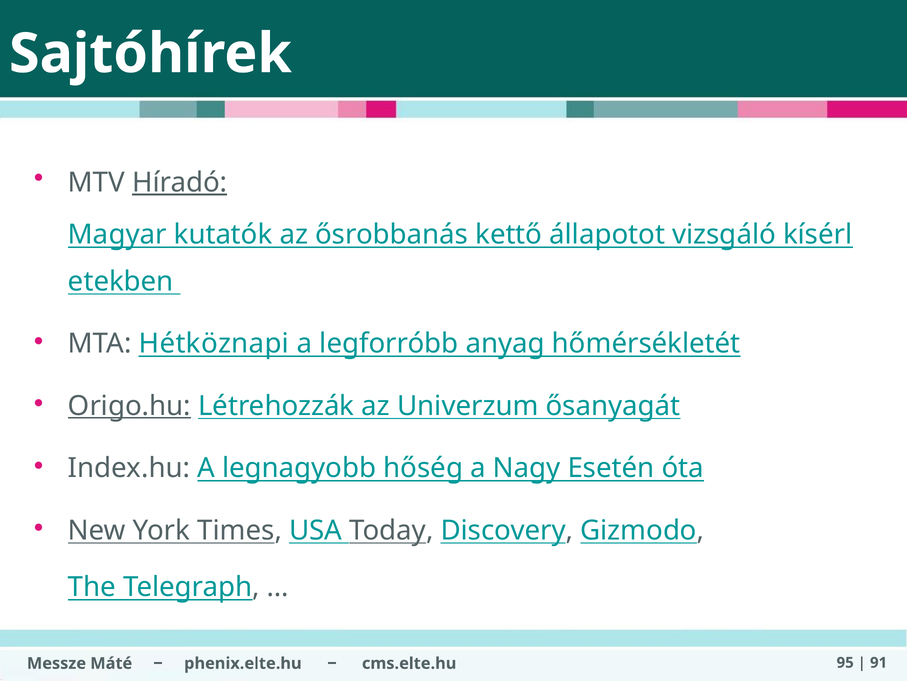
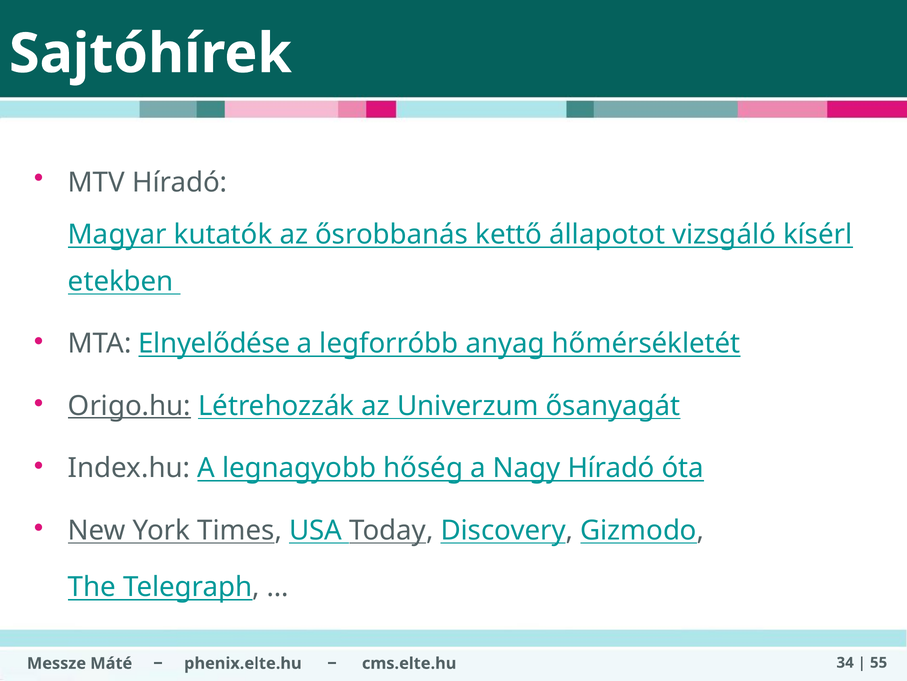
Híradó underline: present -> none (180, 182)
Hétköznapi: Hétköznapi -> Elnyelődése (214, 343)
Nagy Esetén: Esetén -> Híradó (611, 468)
95: 95 -> 34 (845, 662)
91: 91 -> 55 (879, 662)
